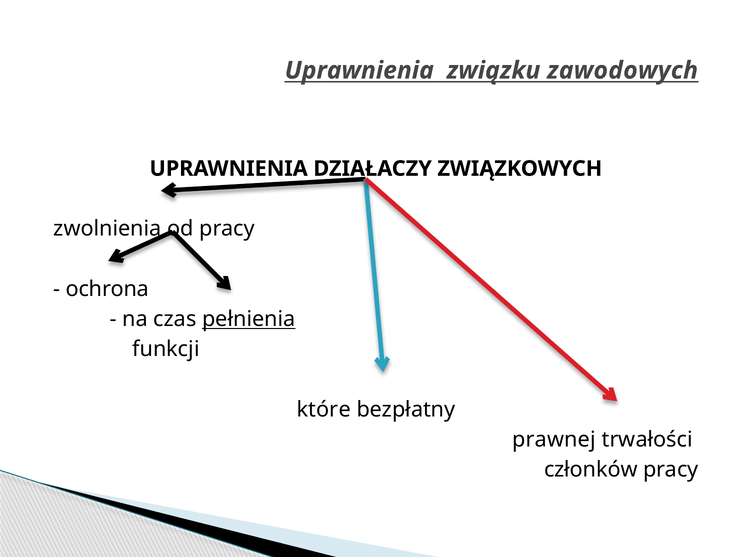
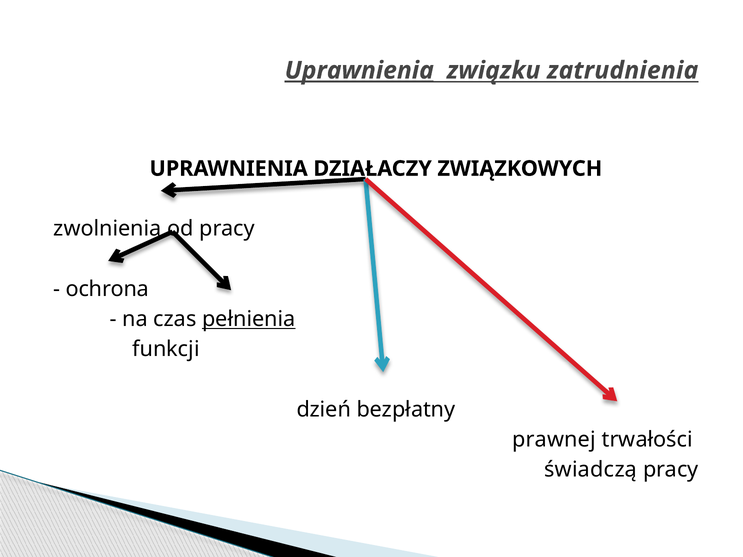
Uprawnienia underline: none -> present (359, 70)
zawodowych: zawodowych -> zatrudnienia (623, 70)
które: które -> dzień (324, 410)
członków: członków -> świadczą (591, 470)
